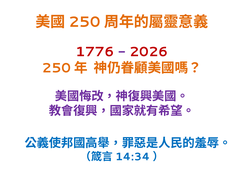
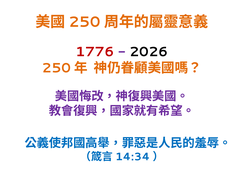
2026 colour: red -> black (149, 52)
